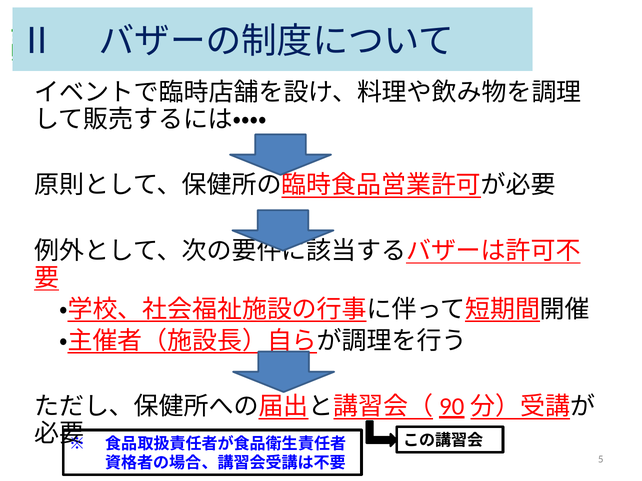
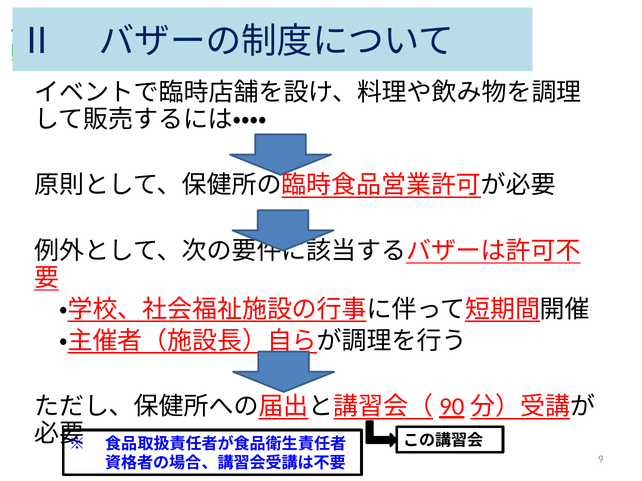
5: 5 -> 9 (601, 460)
